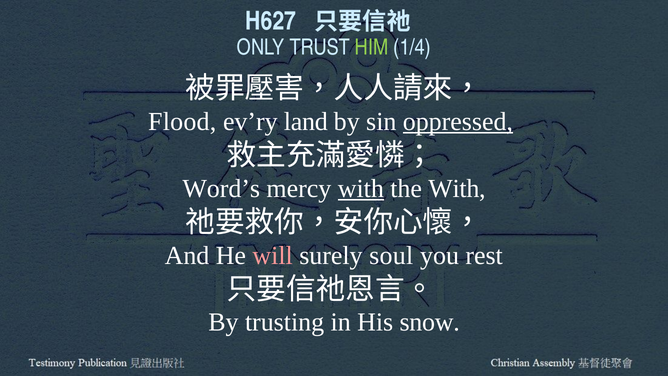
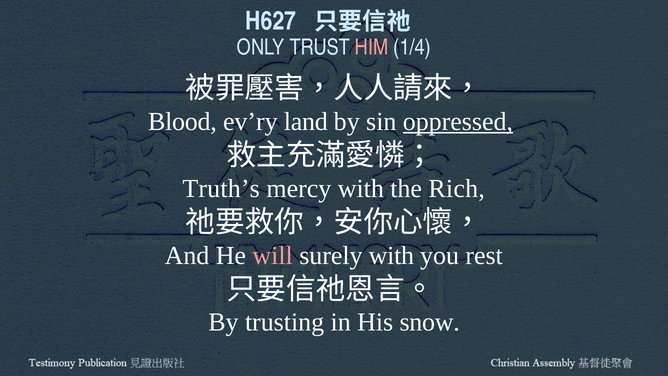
HIM colour: light green -> pink (372, 47)
Flood: Flood -> Blood (182, 122)
Word’s: Word’s -> Truth’s (221, 189)
with underline: present -> none (361, 189)
the With: With -> Rich (457, 189)
surely soul: soul -> with (391, 255)
